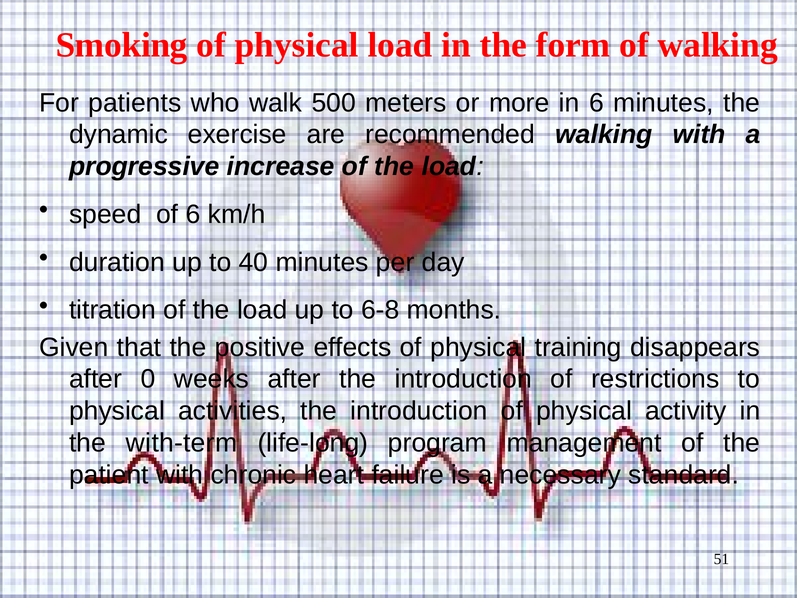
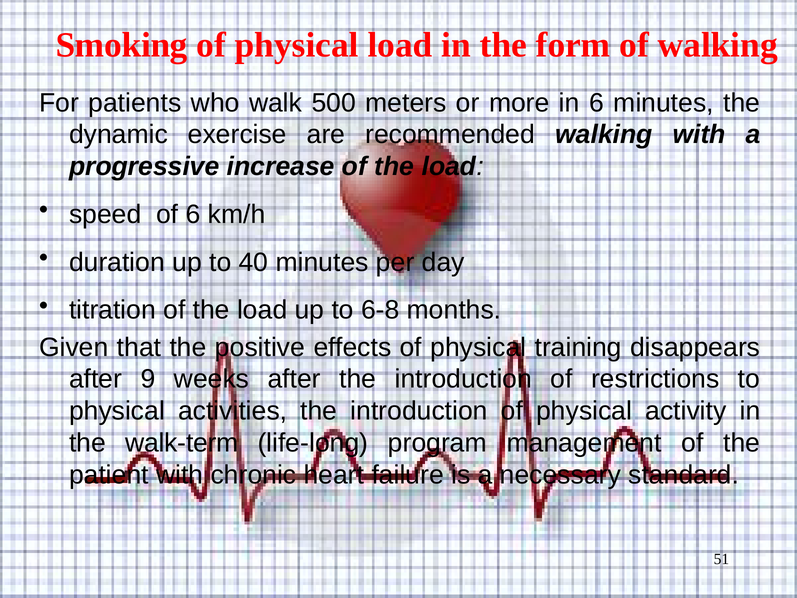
0: 0 -> 9 (148, 379)
with-term: with-term -> walk-term (182, 443)
